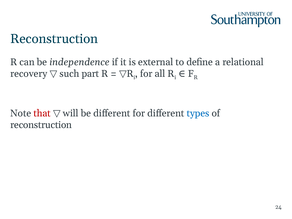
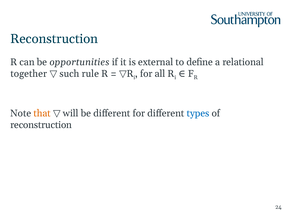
independence: independence -> opportunities (79, 62)
recovery: recovery -> together (29, 74)
part: part -> rule (90, 74)
that colour: red -> orange (42, 113)
